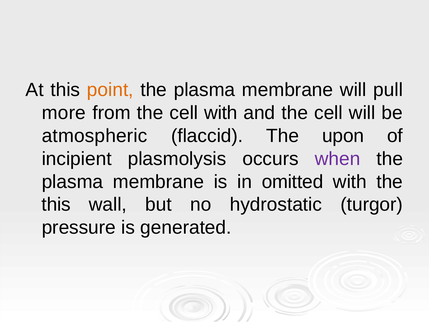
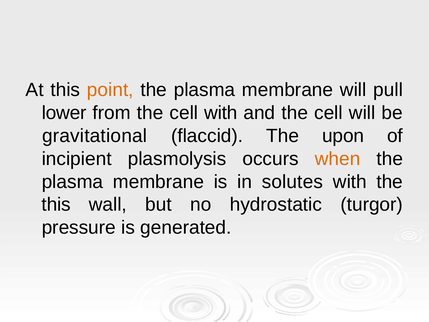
more: more -> lower (64, 113)
atmospheric: atmospheric -> gravitational (95, 136)
when colour: purple -> orange (338, 159)
omitted: omitted -> solutes (292, 182)
